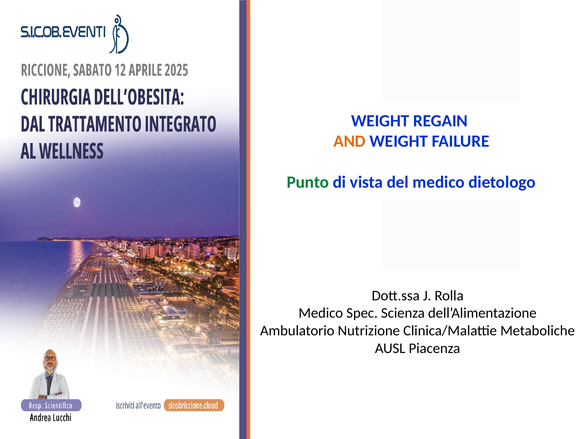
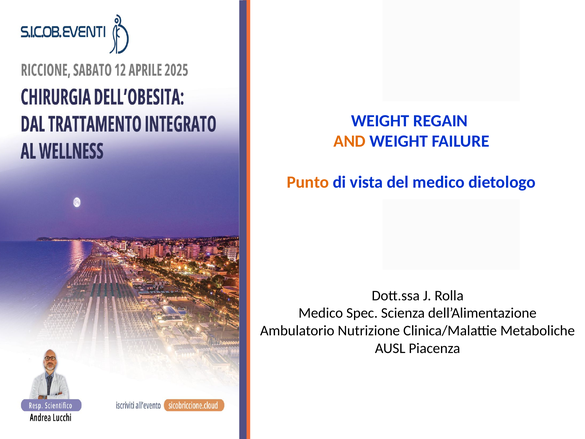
Punto colour: green -> orange (308, 182)
